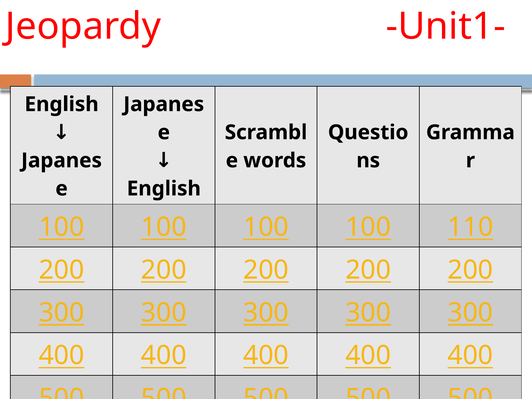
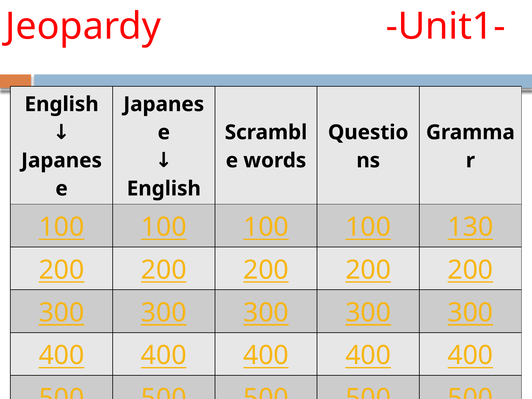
110: 110 -> 130 (470, 227)
